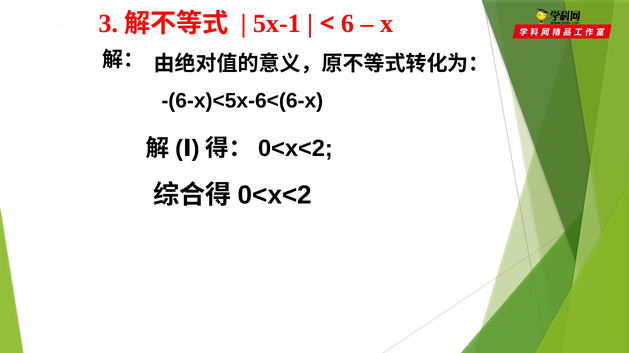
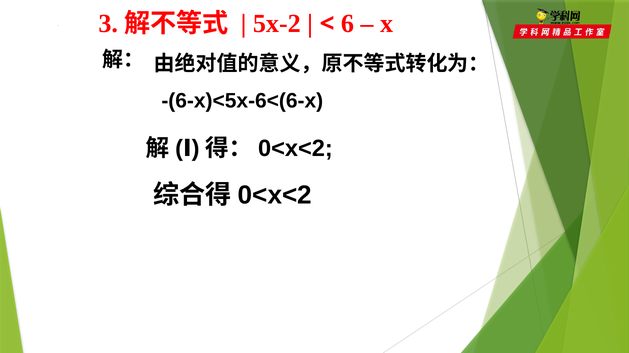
5x-1: 5x-1 -> 5x-2 (277, 24)
